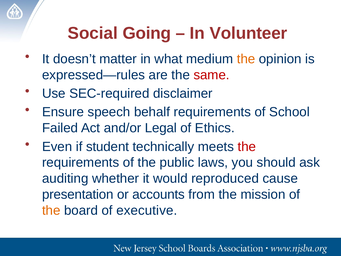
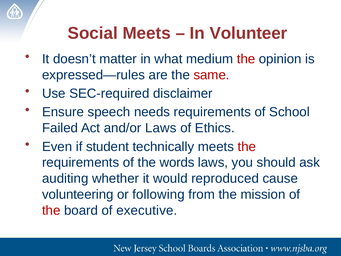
Social Going: Going -> Meets (147, 33)
the colour: orange -> red (246, 59)
behalf: behalf -> needs (152, 112)
and/or Legal: Legal -> Laws (161, 128)
public: public -> words (177, 162)
presentation: presentation -> volunteering (78, 194)
accounts: accounts -> following (159, 194)
the colour: orange -> red (51, 210)
